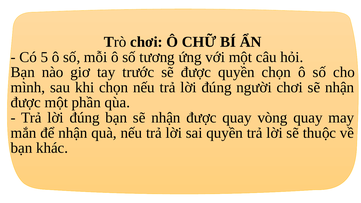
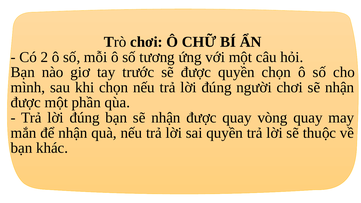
5: 5 -> 2 (44, 57)
